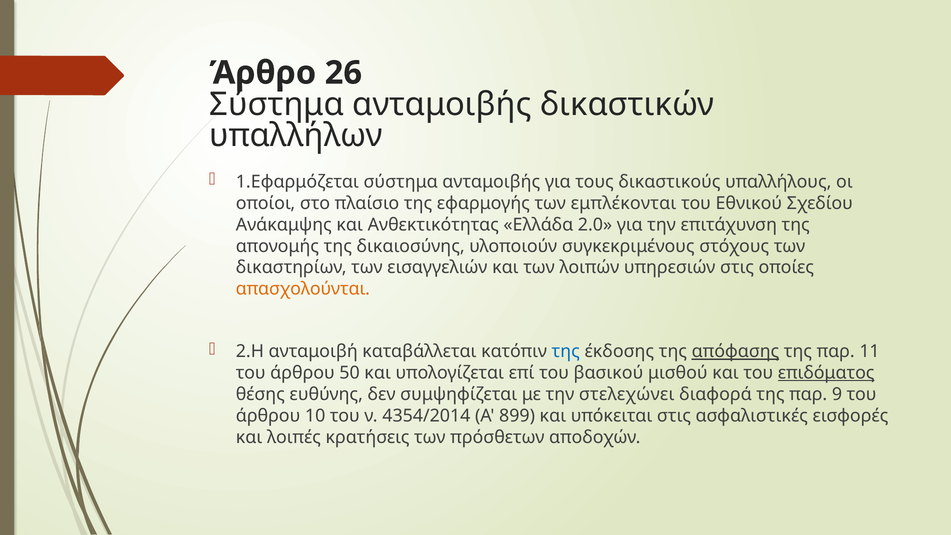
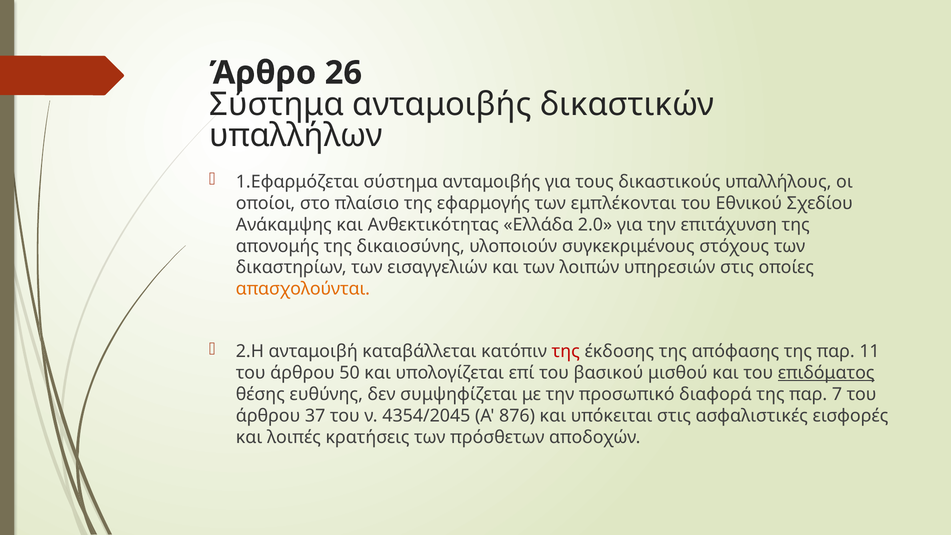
της colour: blue -> red (566, 352)
απόφασης underline: present -> none (735, 352)
στελεχώνει: στελεχώνει -> προσωπικό (627, 394)
9: 9 -> 7 (837, 394)
10: 10 -> 37 (315, 416)
4354/2014: 4354/2014 -> 4354/2045 (426, 416)
899: 899 -> 876 (517, 416)
